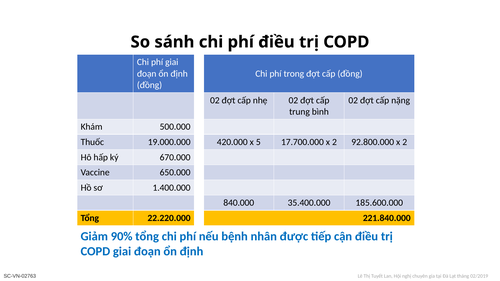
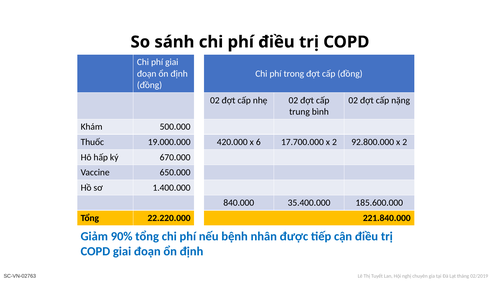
5: 5 -> 6 (258, 142)
